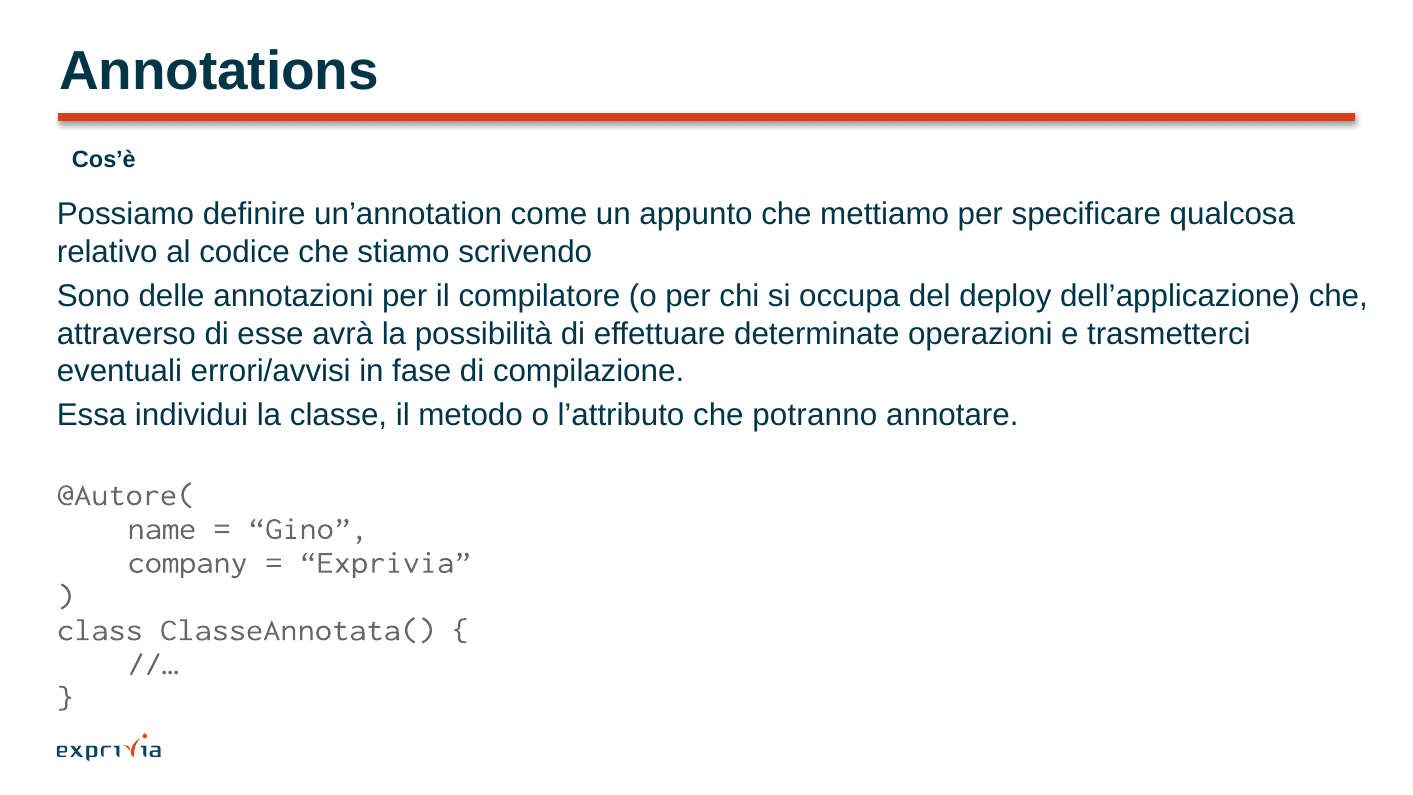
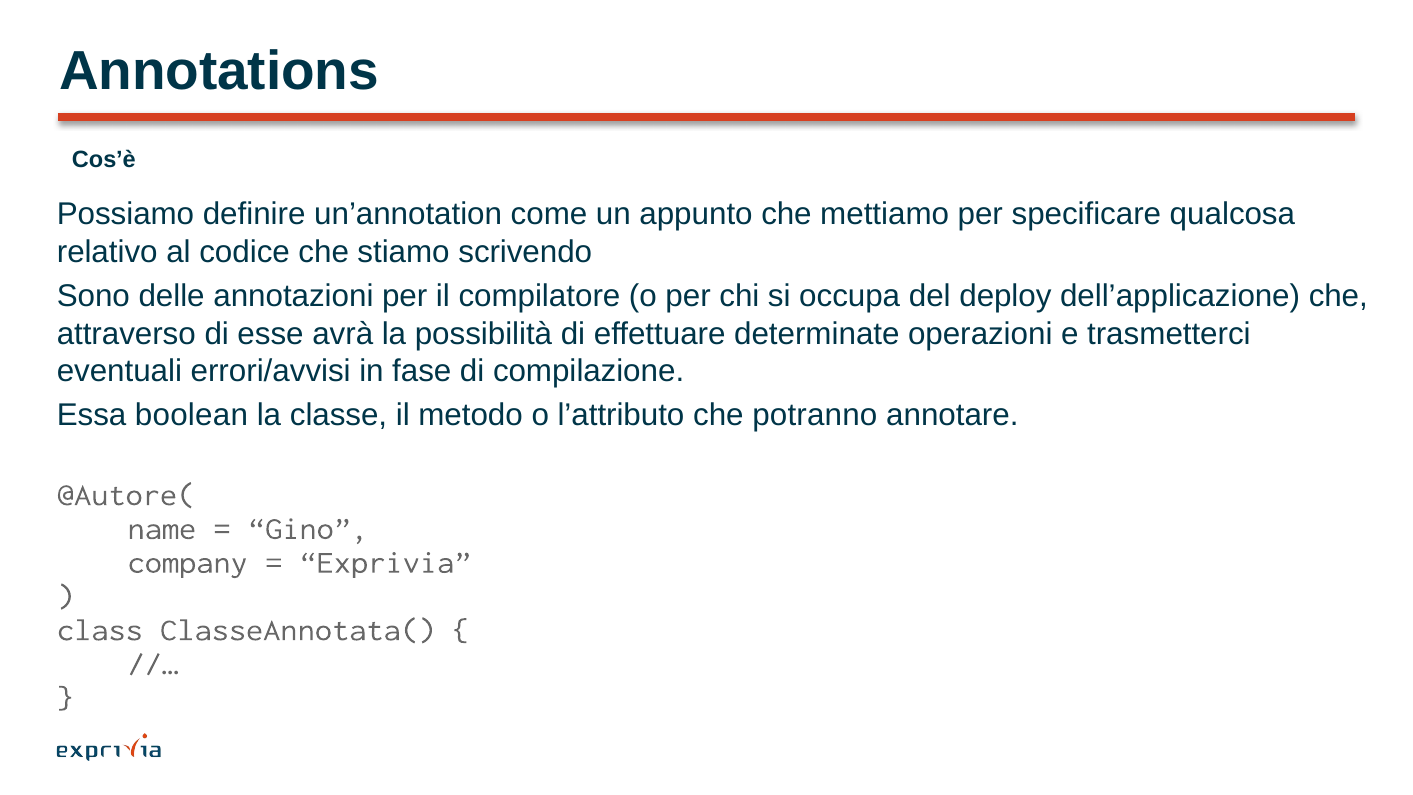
individui: individui -> boolean (191, 415)
